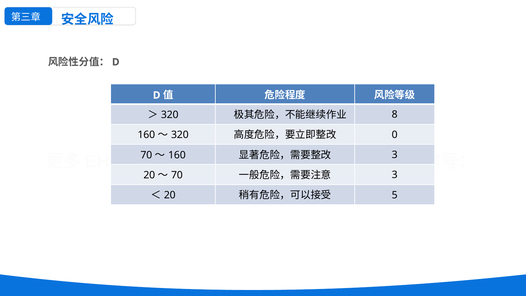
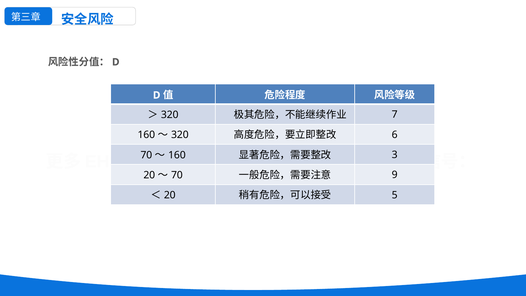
8: 8 -> 7 (395, 115)
0: 0 -> 6 (395, 135)
3: 3 -> 9 (395, 175)
